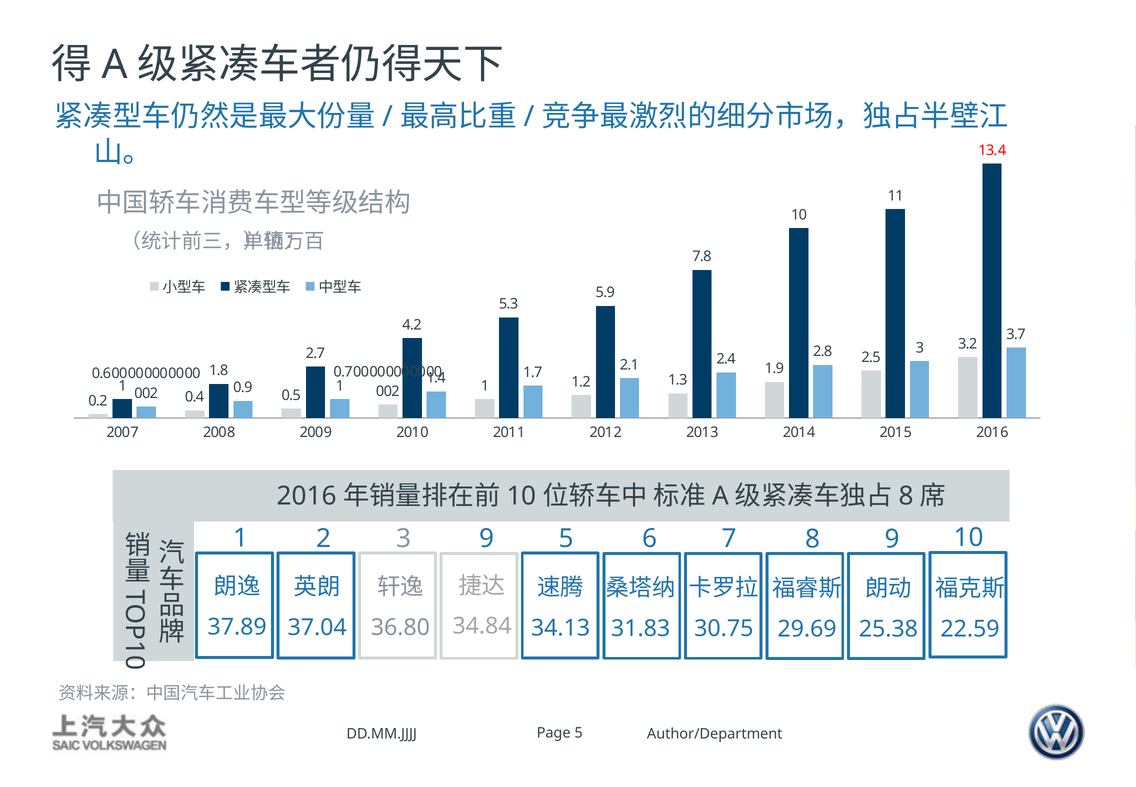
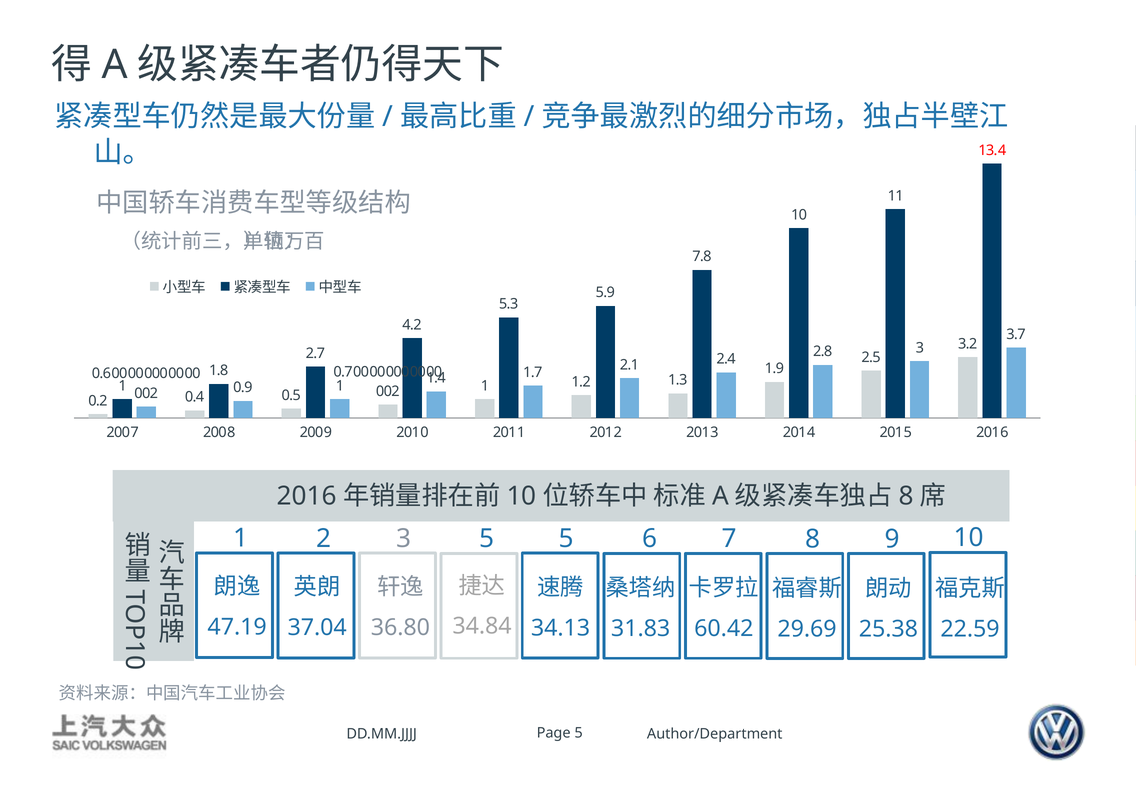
3 9: 9 -> 5 (487, 538)
37.89: 37.89 -> 47.19 (237, 627)
30.75: 30.75 -> 60.42 (724, 628)
